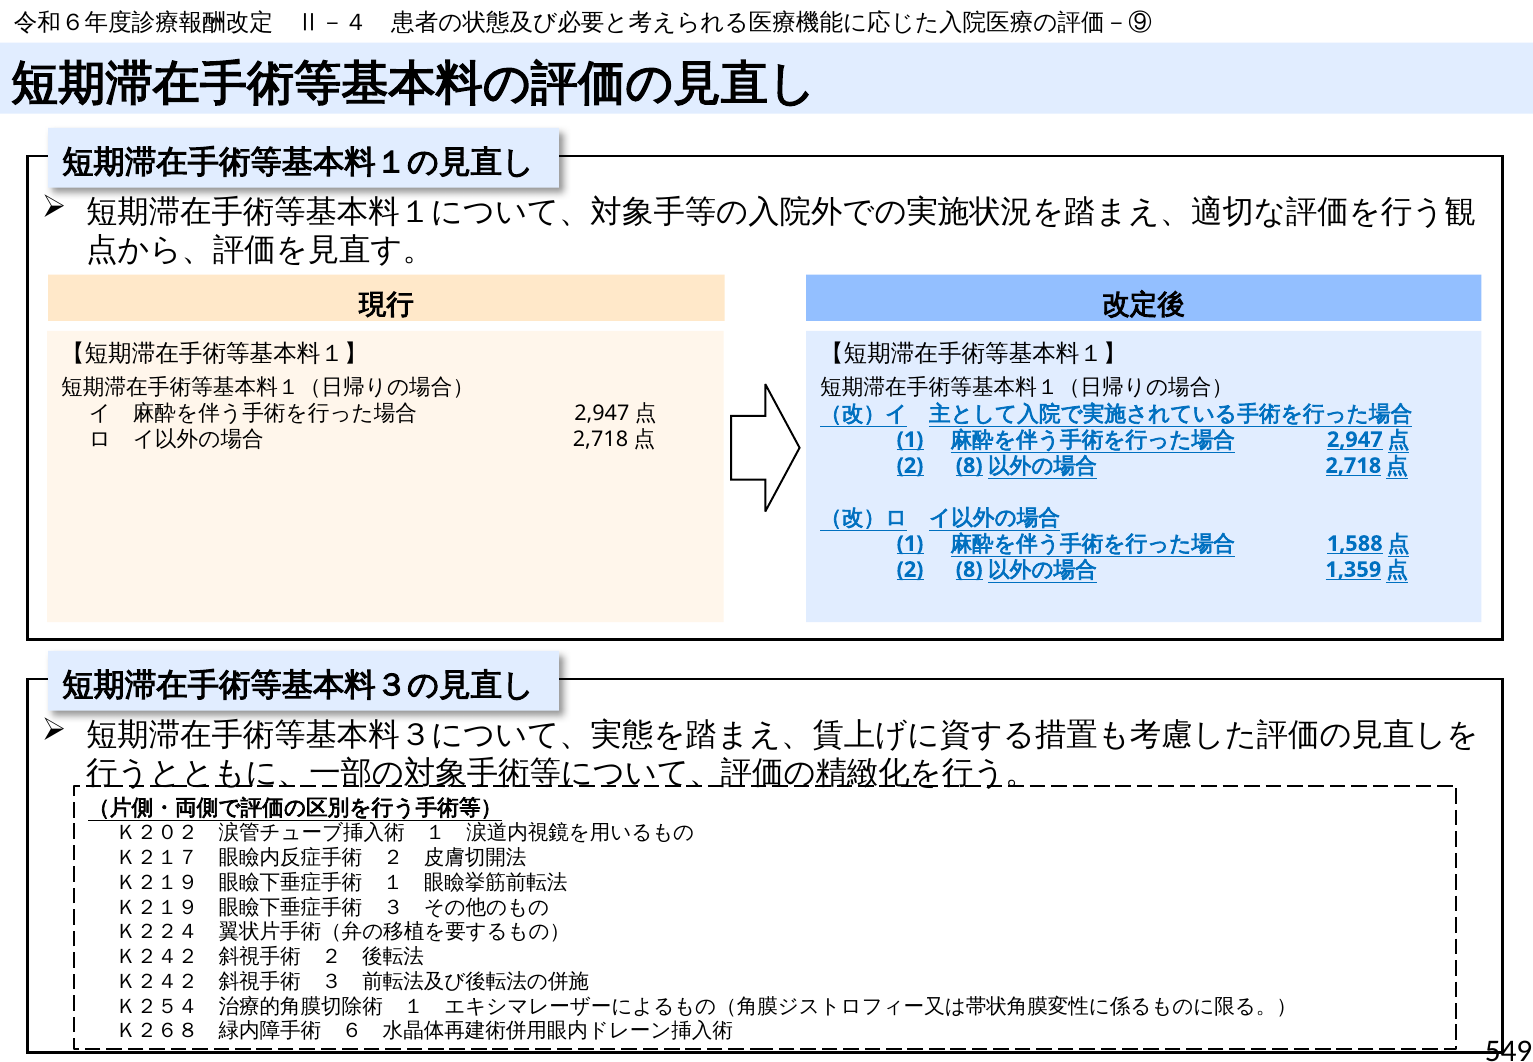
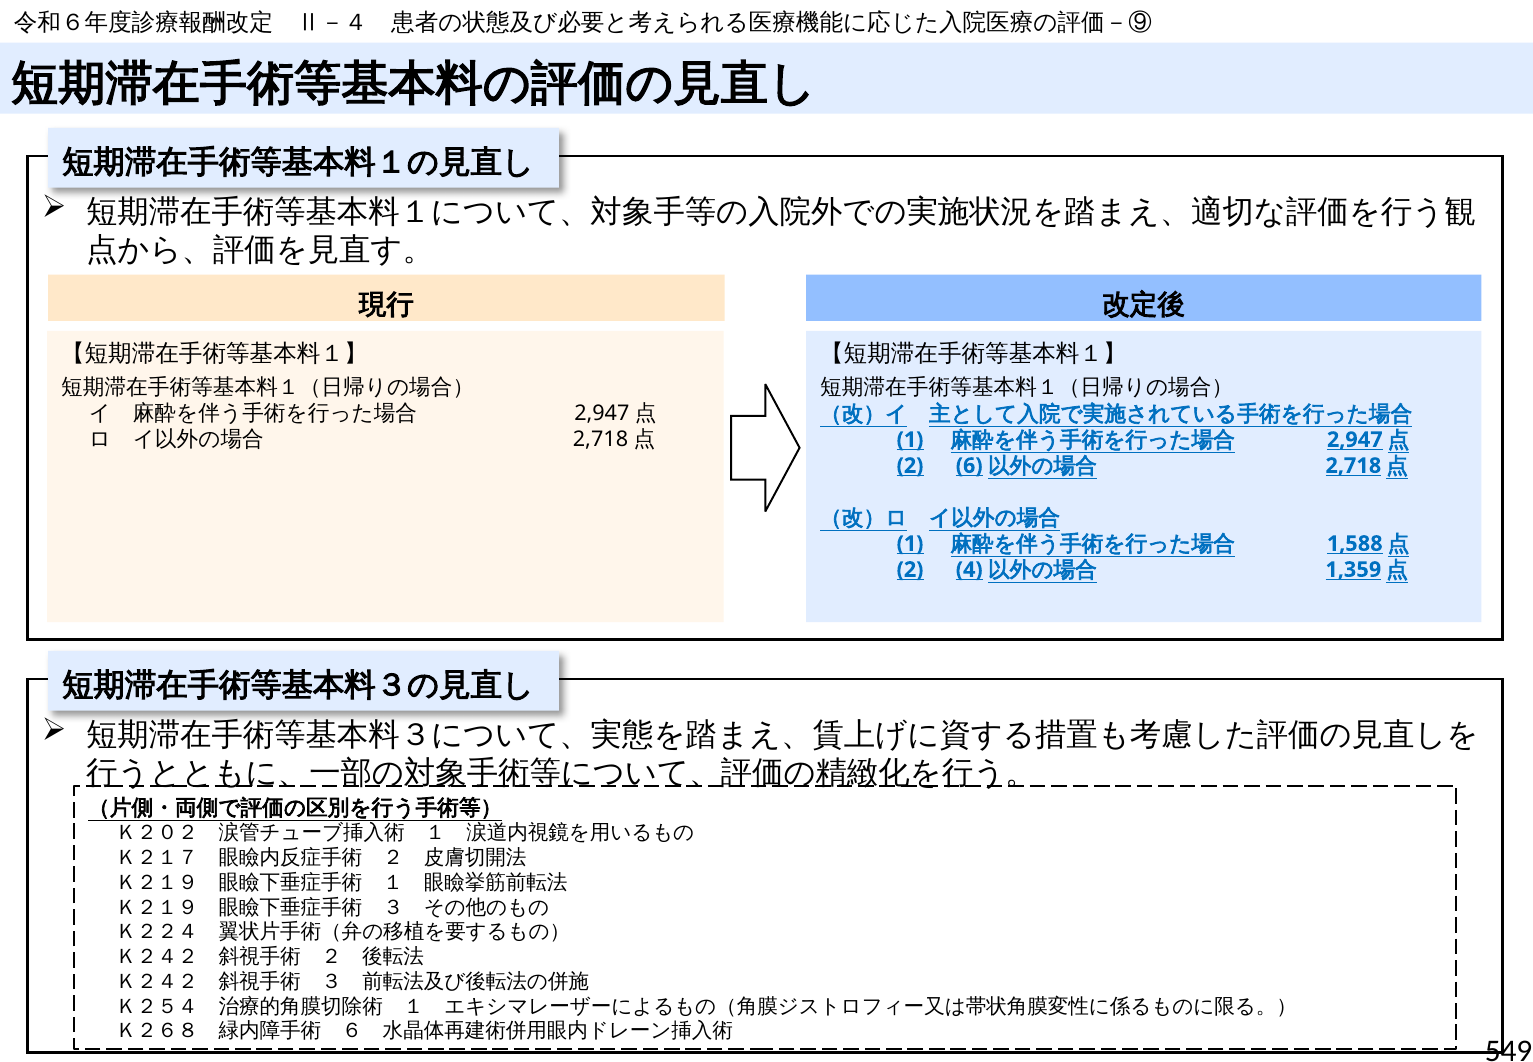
8: 8 -> 6 (969, 465)
8: 8 -> 4 (969, 569)
